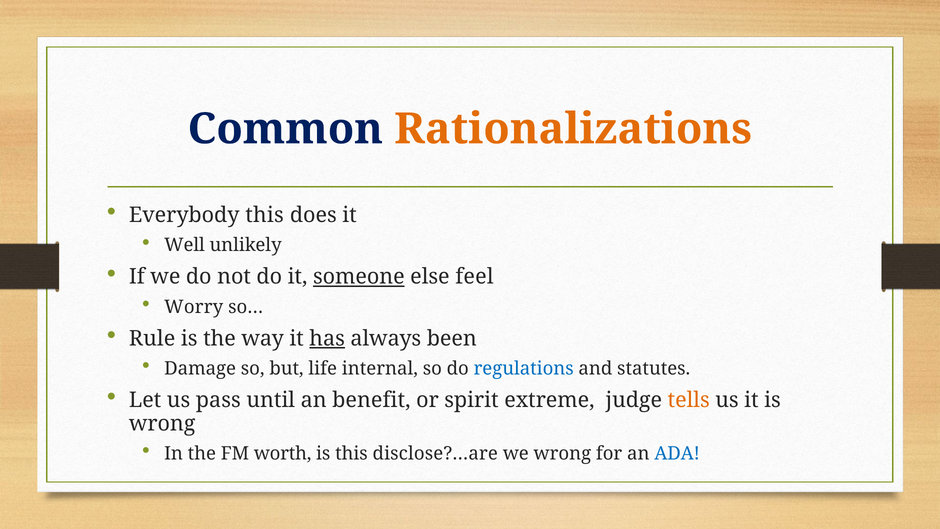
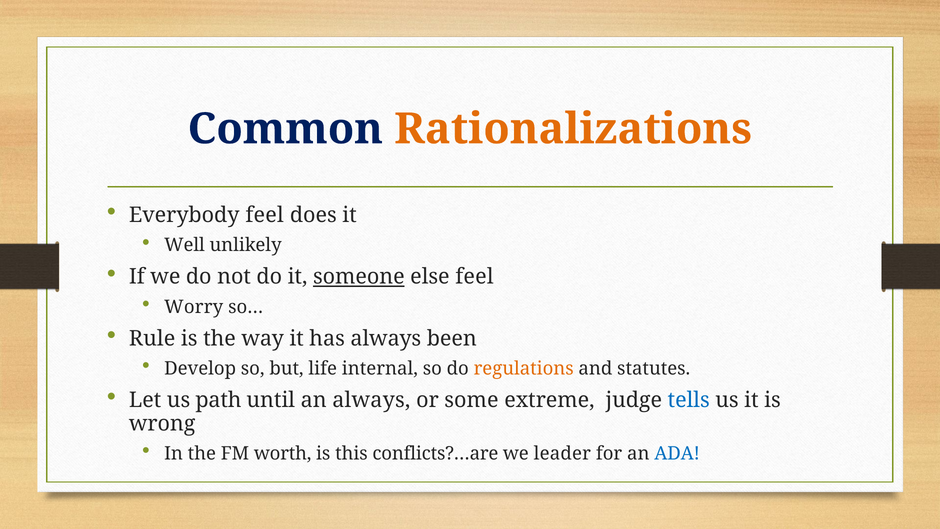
Everybody this: this -> feel (265, 215)
has underline: present -> none (327, 338)
Damage: Damage -> Develop (200, 368)
regulations colour: blue -> orange (524, 368)
pass: pass -> path (218, 400)
an benefit: benefit -> always (371, 400)
spirit: spirit -> some (471, 400)
tells colour: orange -> blue (689, 400)
disclose?…are: disclose?…are -> conflicts?…are (435, 453)
we wrong: wrong -> leader (562, 453)
